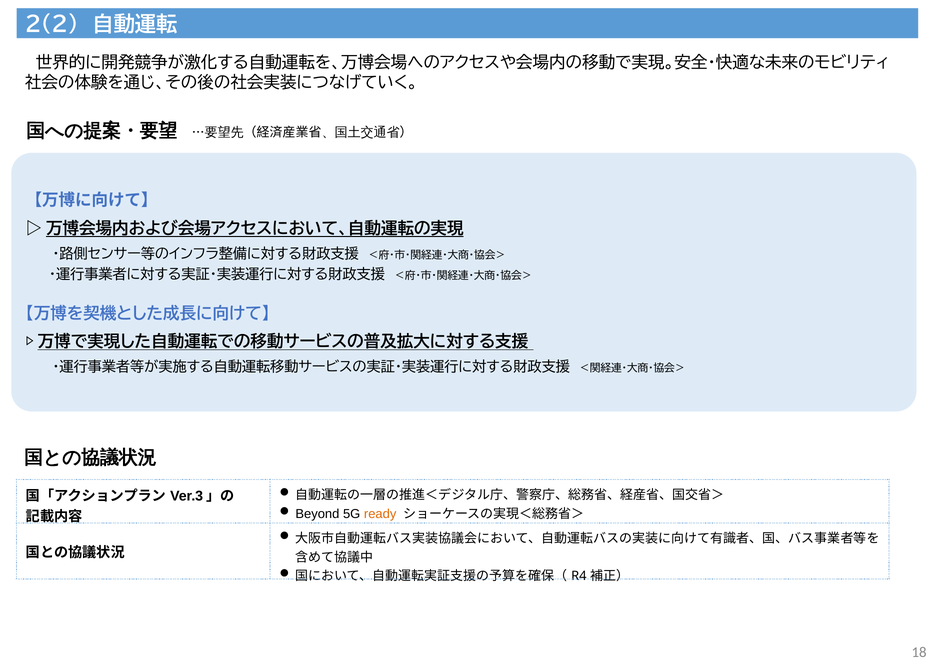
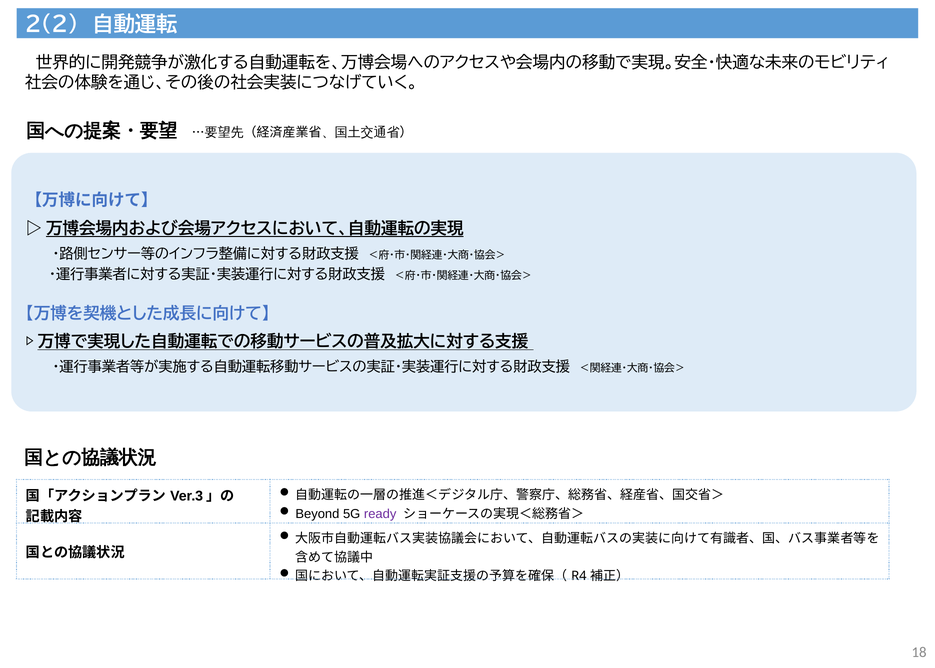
ready colour: orange -> purple (380, 514)
